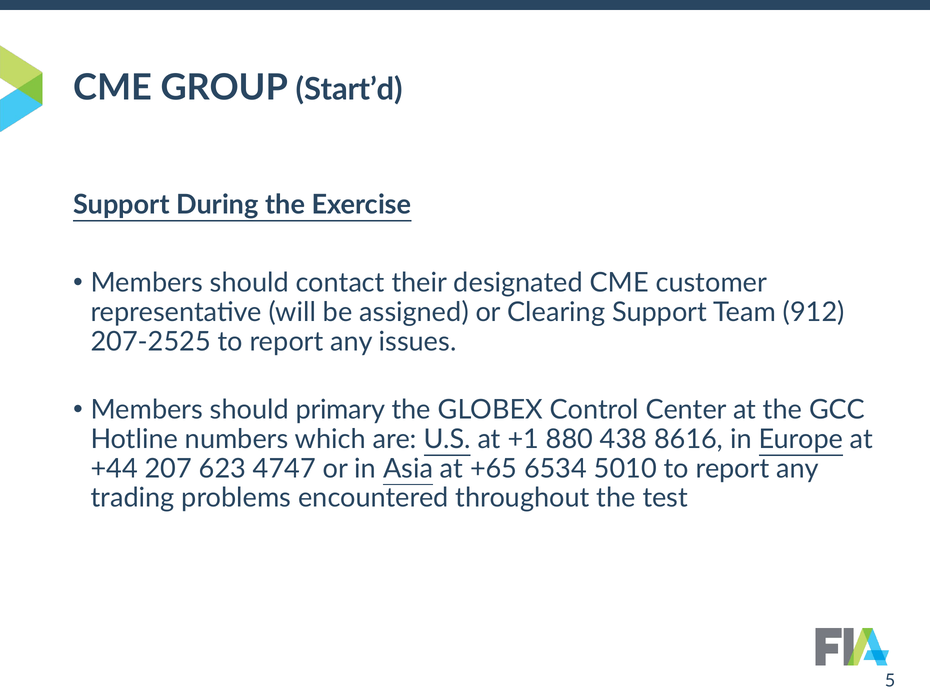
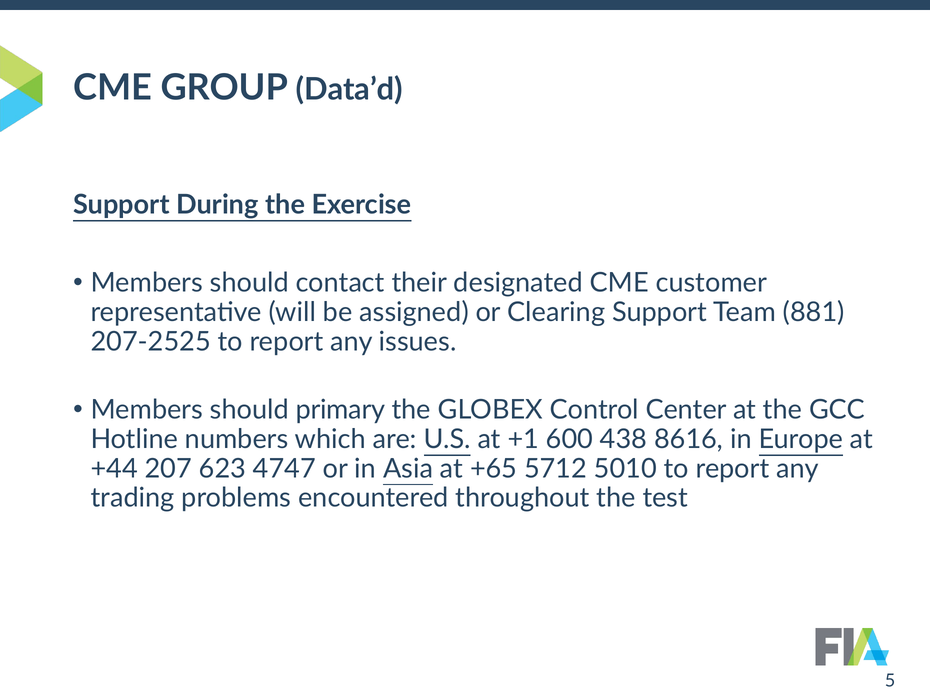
Start’d: Start’d -> Data’d (349, 90)
912: 912 -> 881 (814, 312)
880: 880 -> 600 (569, 439)
6534: 6534 -> 5712 (555, 468)
